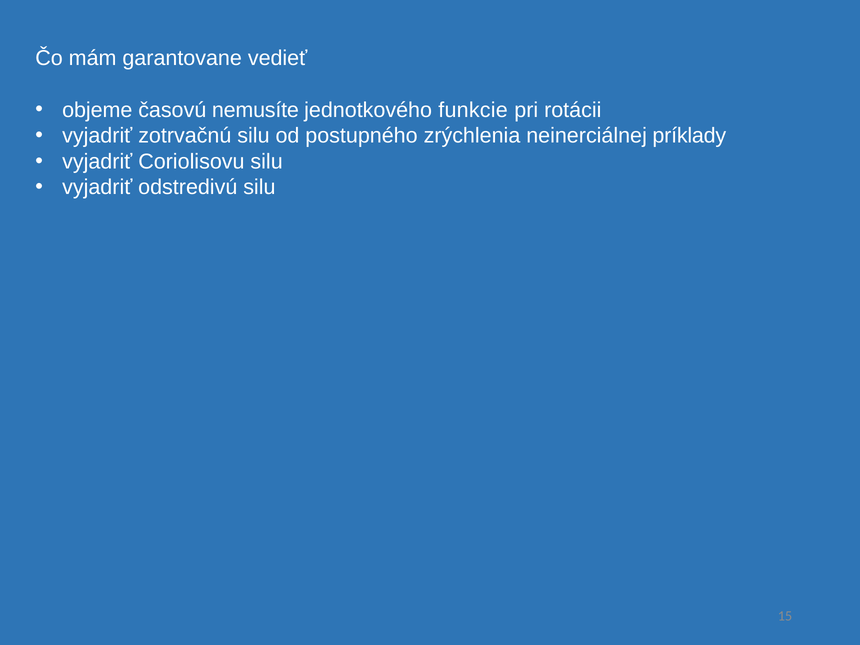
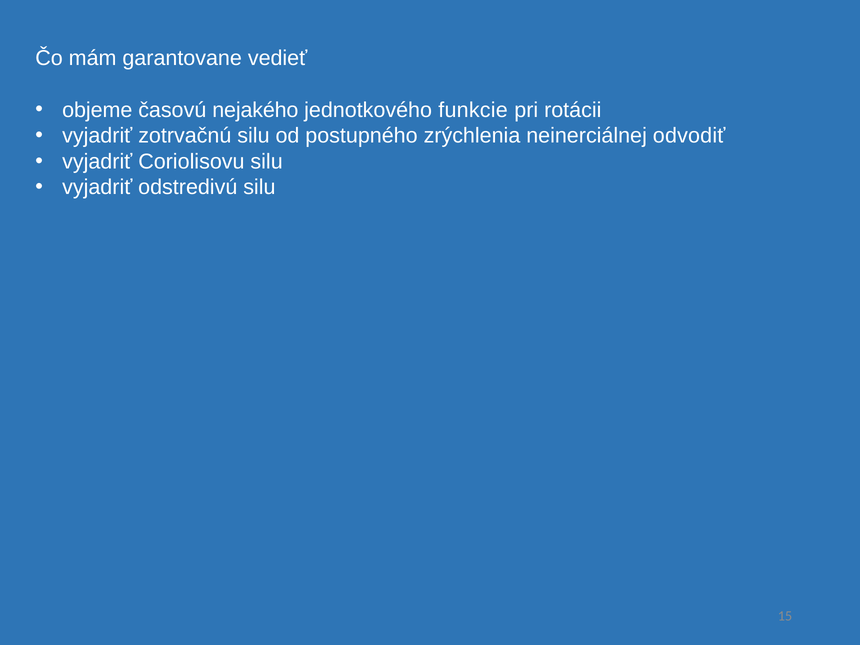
nemusíte: nemusíte -> nejakého (255, 110)
príklady: príklady -> odvodiť (689, 136)
